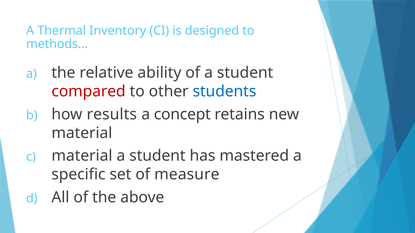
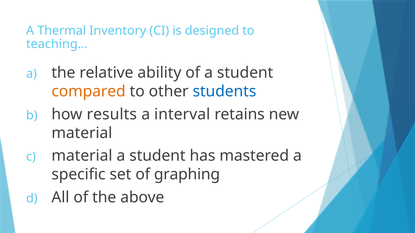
methods…: methods… -> teaching… (57, 44)
compared colour: red -> orange (89, 91)
concept: concept -> interval (182, 114)
measure: measure -> graphing (187, 175)
